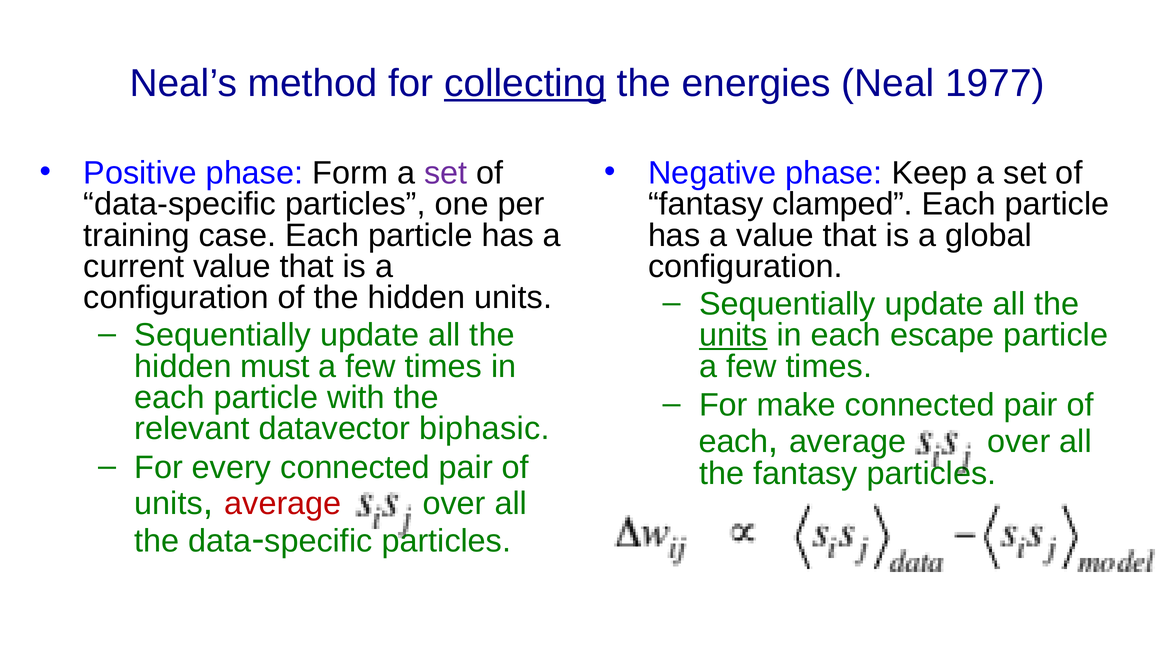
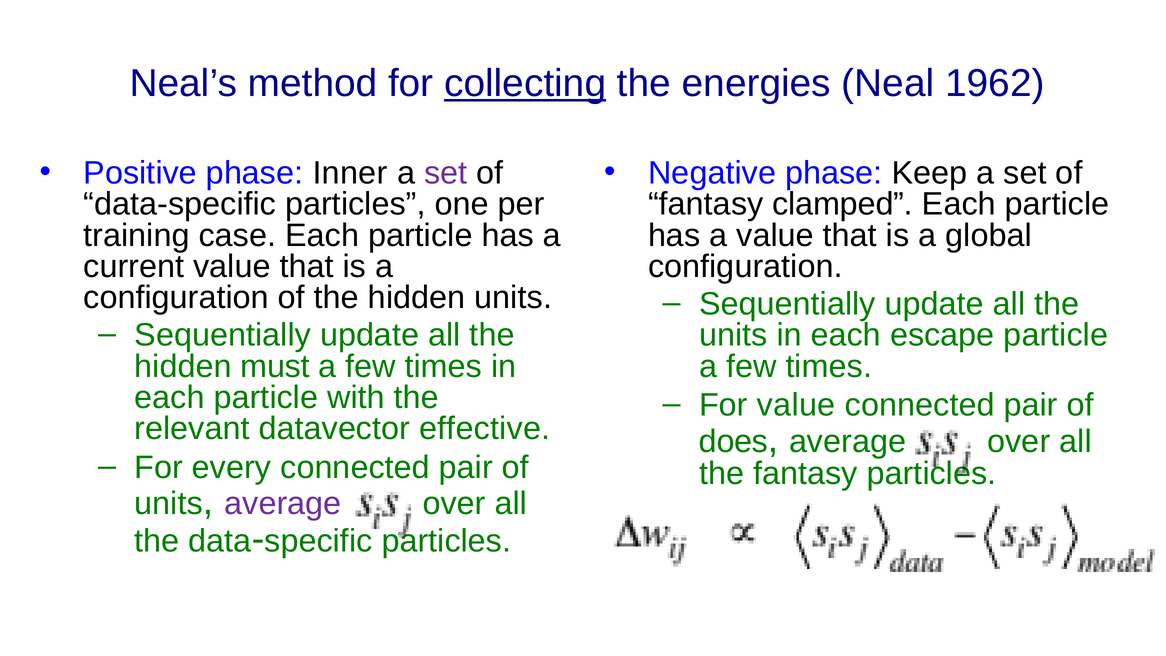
1977: 1977 -> 1962 (995, 84)
Form: Form -> Inner (350, 173)
units underline: present -> none (733, 335)
For make: make -> value (796, 405)
biphasic: biphasic -> effective (485, 429)
each: each -> does (734, 441)
average colour: red -> purple (283, 503)
